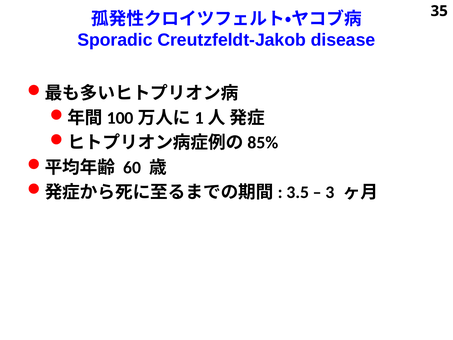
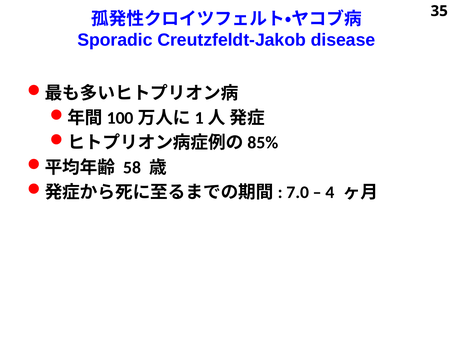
60: 60 -> 58 (132, 167)
3.5: 3.5 -> 7.0 (298, 192)
3: 3 -> 4 (330, 192)
